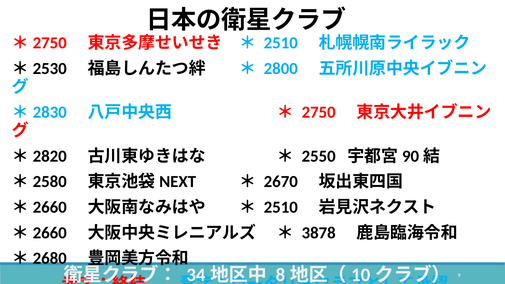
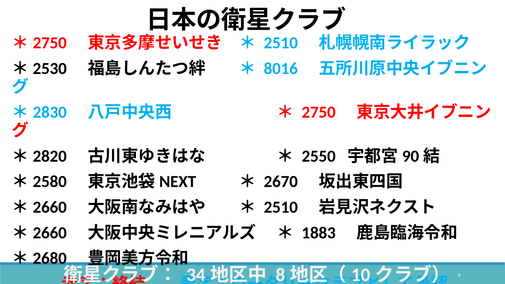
2800: 2800 -> 8016 (281, 69)
3878: 3878 -> 1883 (319, 233)
